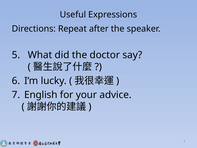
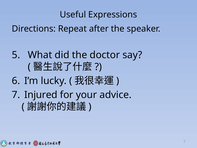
English: English -> Injured (41, 95)
